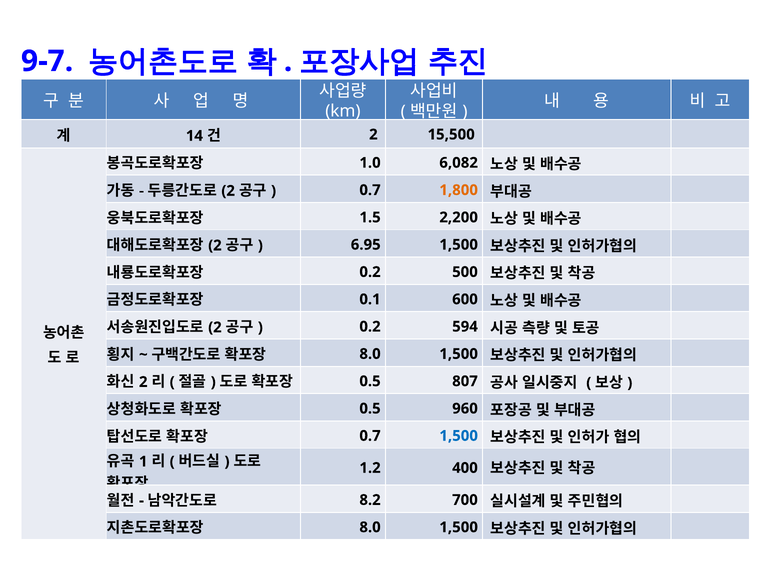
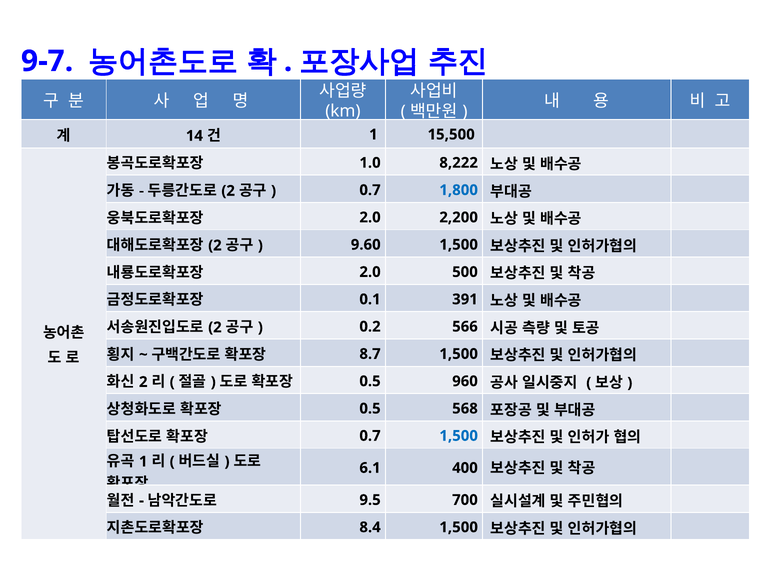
2: 2 -> 1 (373, 135)
6,082: 6,082 -> 8,222 (459, 163)
1,800 colour: orange -> blue (459, 190)
1.5: 1.5 -> 2.0 (370, 217)
6.95: 6.95 -> 9.60 (366, 245)
0.2: 0.2 -> 2.0 (370, 272)
600: 600 -> 391 (465, 299)
594: 594 -> 566 (465, 327)
8.0: 8.0 -> 8.7 (370, 354)
807: 807 -> 960 (465, 381)
960: 960 -> 568 (465, 409)
1.2: 1.2 -> 6.1 (370, 468)
8.2: 8.2 -> 9.5 (370, 500)
8.0: 8.0 -> 8.4 (370, 527)
